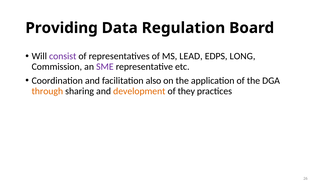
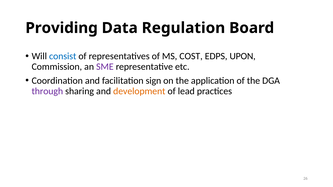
consist colour: purple -> blue (63, 56)
LEAD: LEAD -> COST (191, 56)
LONG: LONG -> UPON (243, 56)
also: also -> sign (153, 81)
through colour: orange -> purple (47, 91)
they: they -> lead (186, 91)
